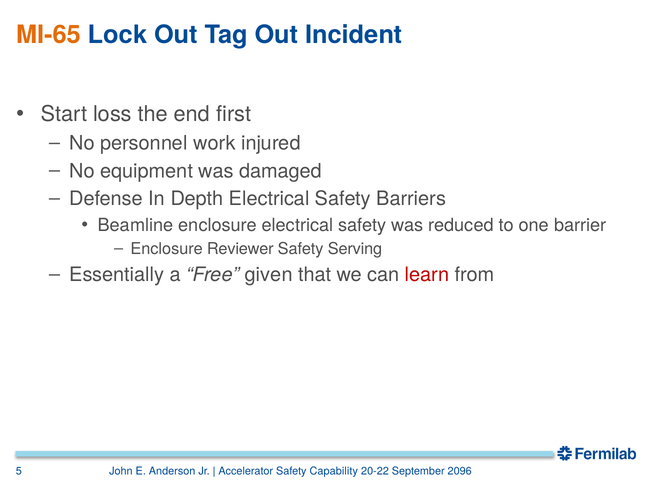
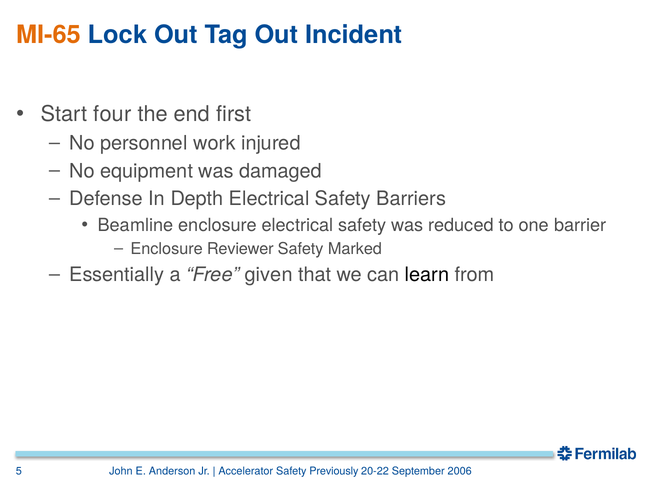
loss: loss -> four (112, 114)
Serving: Serving -> Marked (355, 249)
learn colour: red -> black (427, 275)
Capability: Capability -> Previously (334, 471)
2096: 2096 -> 2006 (460, 471)
